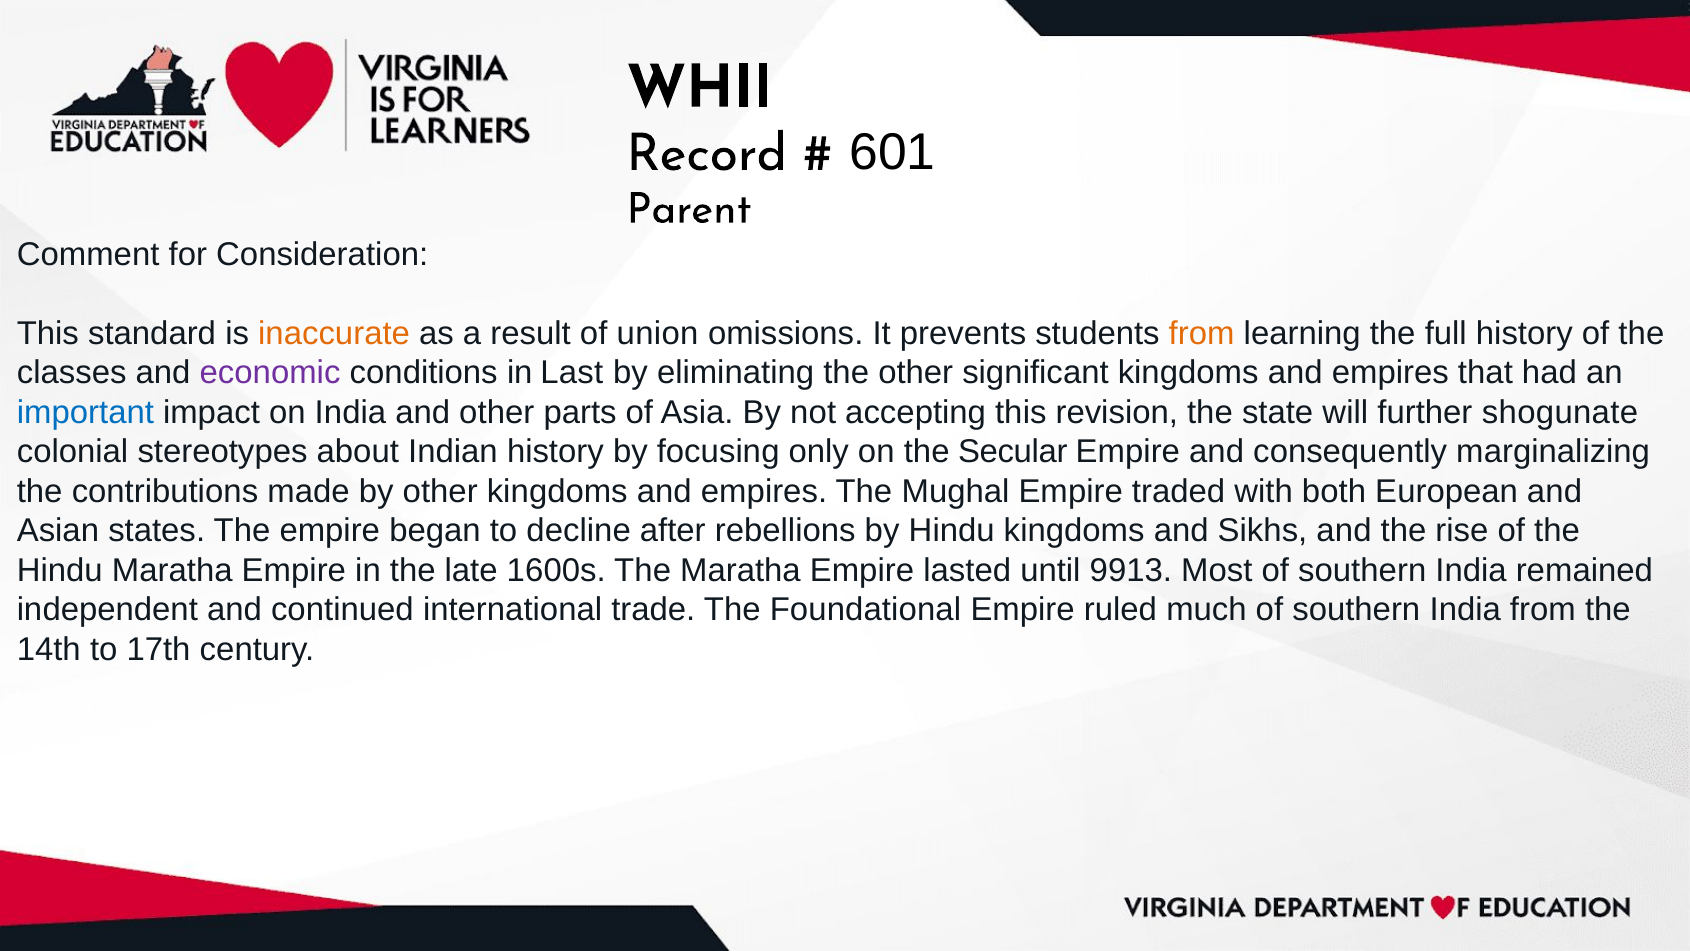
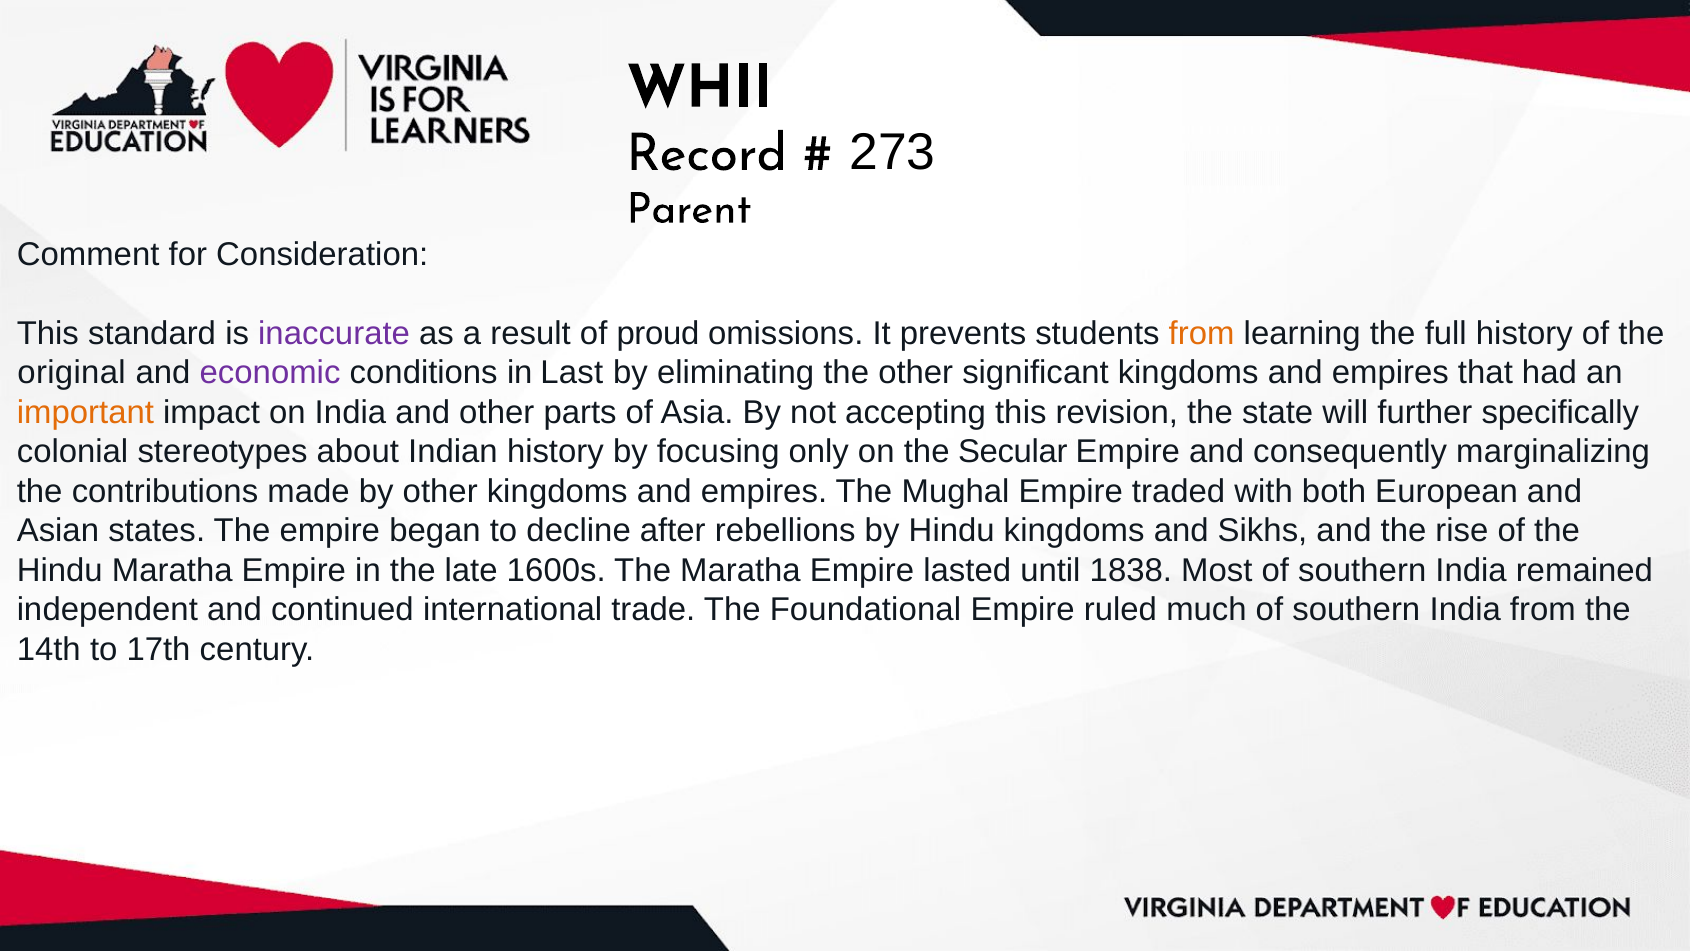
601: 601 -> 273 (892, 153)
inaccurate colour: orange -> purple (334, 334)
union: union -> proud (658, 334)
classes: classes -> original (72, 373)
important colour: blue -> orange (85, 412)
shogunate: shogunate -> specifically (1560, 412)
9913: 9913 -> 1838 (1131, 570)
